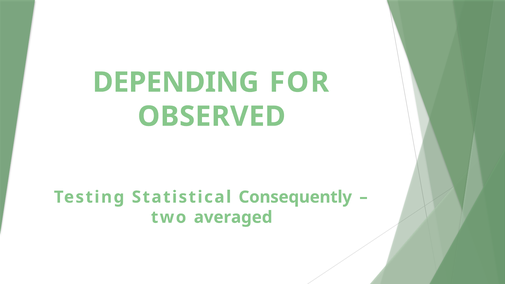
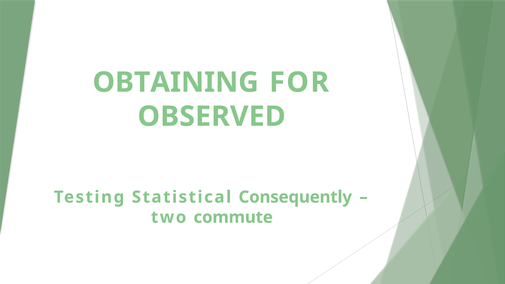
DEPENDING: DEPENDING -> OBTAINING (176, 82)
averaged: averaged -> commute (233, 217)
